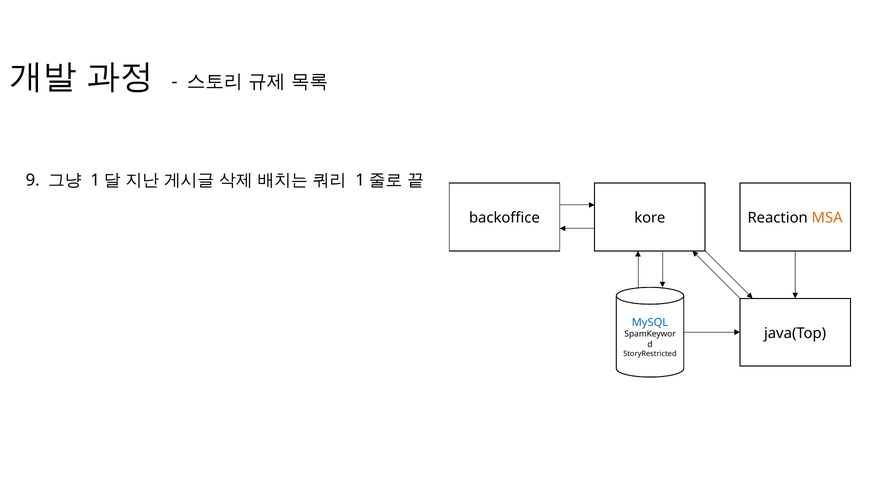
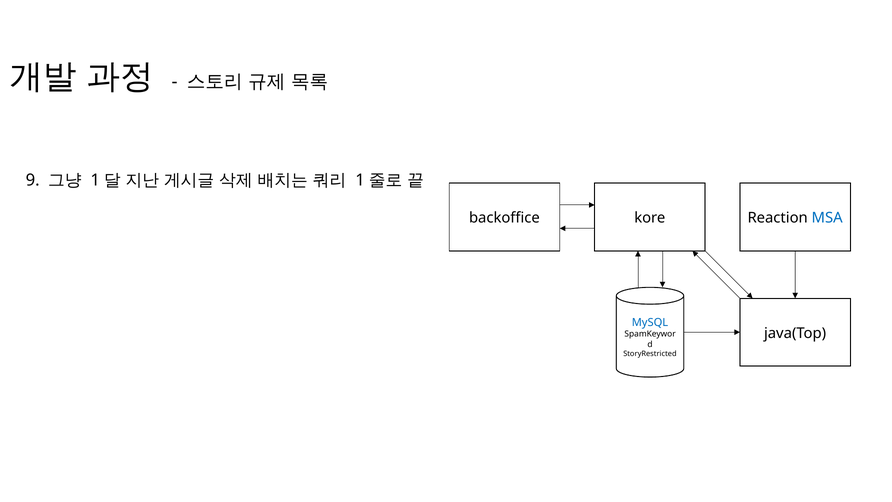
MSA colour: orange -> blue (827, 218)
